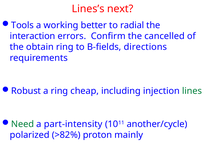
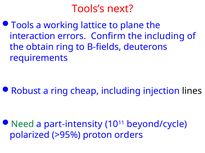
Lines’s: Lines’s -> Tools’s (88, 9)
better: better -> lattice (94, 25)
radial: radial -> plane (132, 25)
the cancelled: cancelled -> including (165, 36)
directions: directions -> deuterons (145, 47)
lines colour: green -> black (192, 91)
another/cycle: another/cycle -> beyond/cycle (157, 125)
>82%: >82% -> >95% (66, 136)
mainly: mainly -> orders (129, 136)
